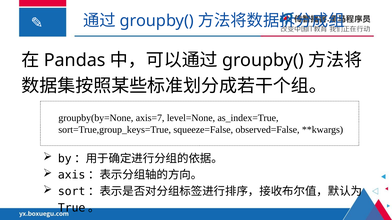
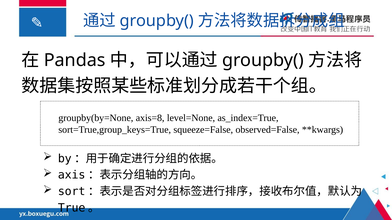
axis=7: axis=7 -> axis=8 (150, 118)
